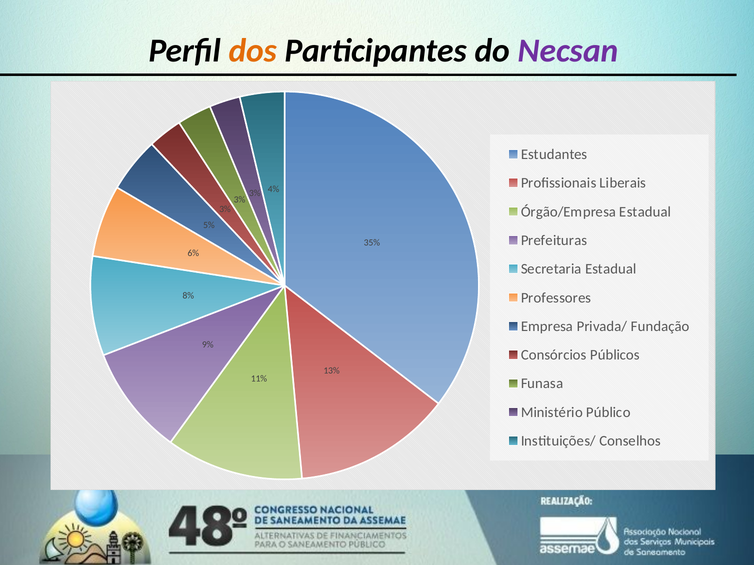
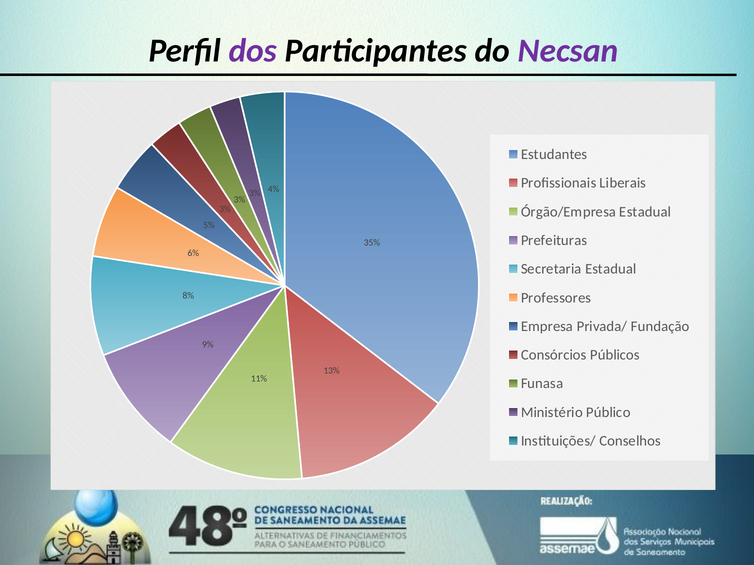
dos colour: orange -> purple (253, 51)
